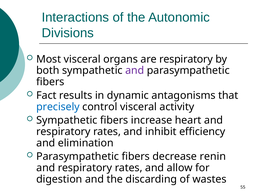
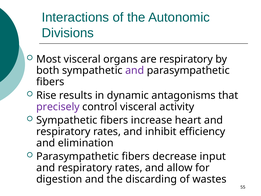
Fact: Fact -> Rise (46, 95)
precisely colour: blue -> purple (58, 107)
renin: renin -> input (213, 156)
